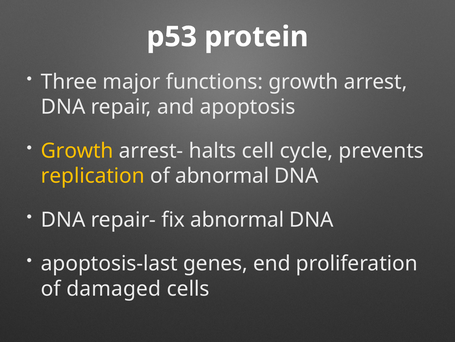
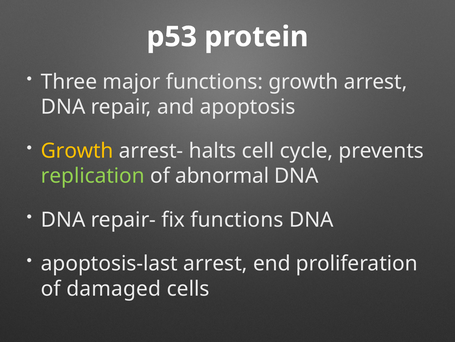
replication colour: yellow -> light green (93, 176)
fix abnormal: abnormal -> functions (237, 219)
apoptosis-last genes: genes -> arrest (215, 263)
